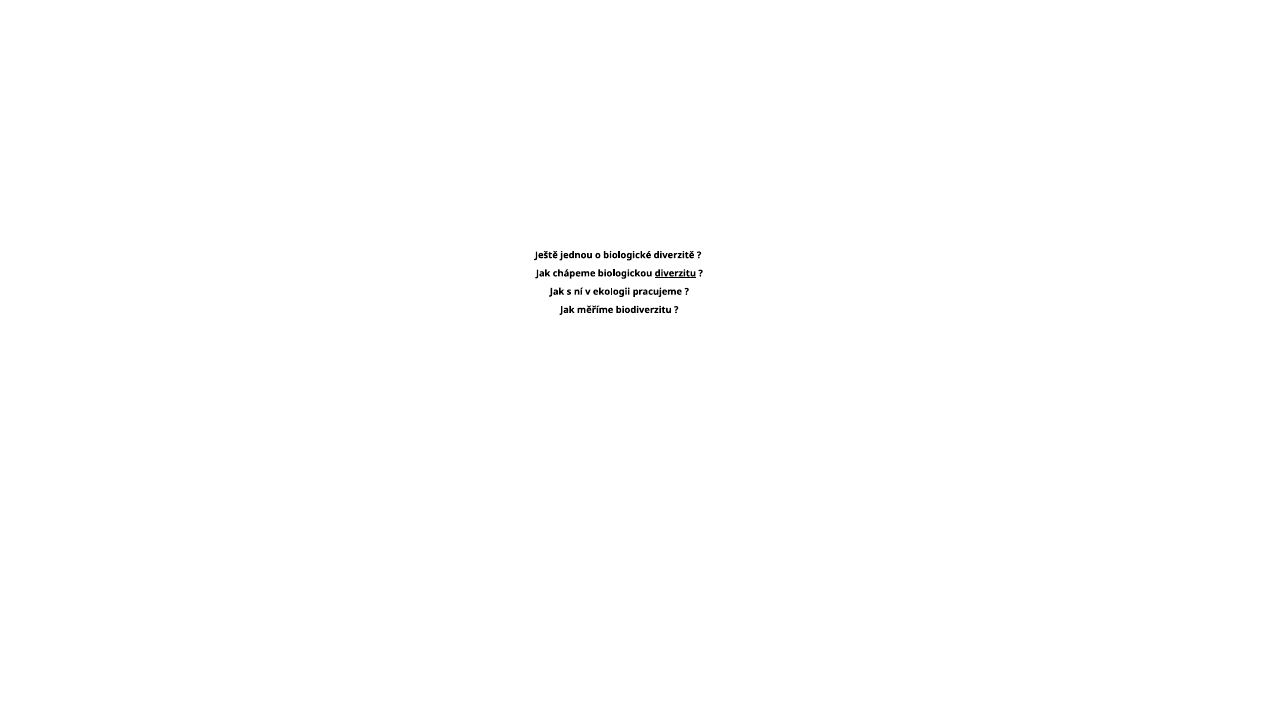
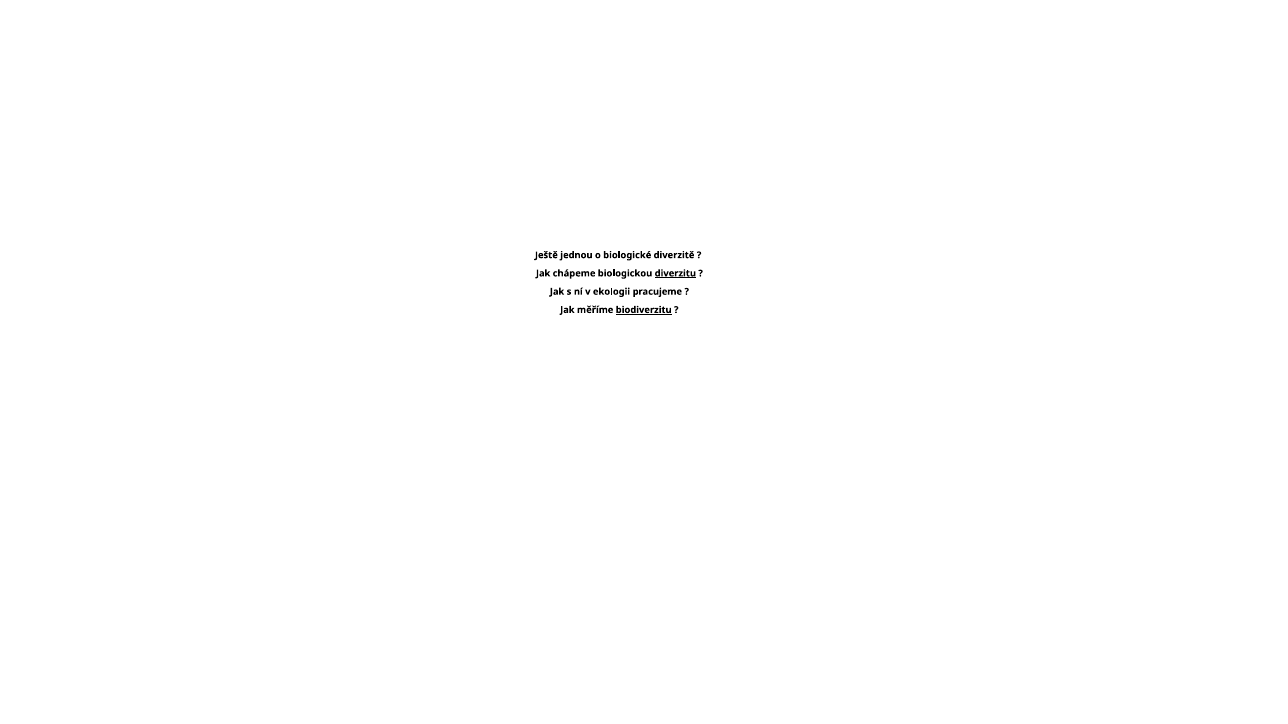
biodiverzitu underline: none -> present (644, 310)
